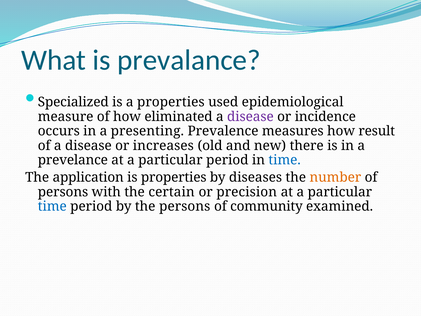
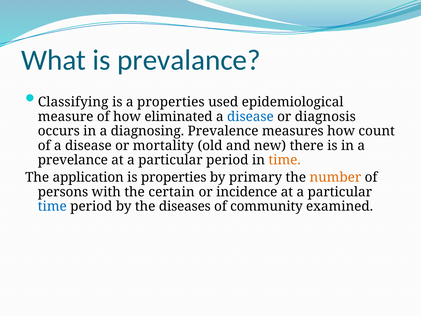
Specialized: Specialized -> Classifying (73, 102)
disease colour: purple -> blue (250, 117)
incidence: incidence -> diagnosis (325, 117)
presenting: presenting -> diagnosing (147, 131)
result: result -> count (377, 131)
increases: increases -> mortality (163, 146)
time colour: blue -> orange (285, 160)
diseases: diseases -> primary (256, 177)
precision: precision -> incidence (247, 192)
the persons: persons -> diseases (185, 206)
